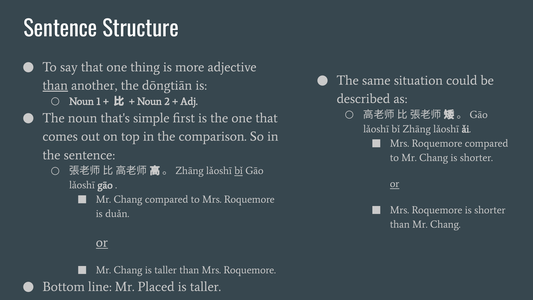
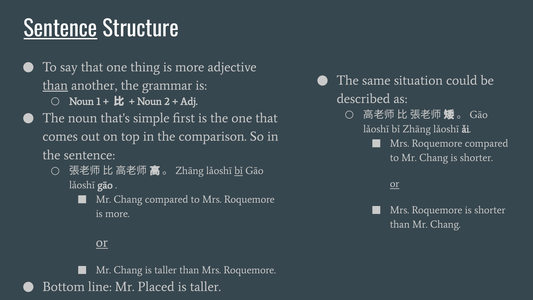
Sentence underline: none -> present (60, 29)
dōngtiān: dōngtiān -> grammar (167, 85)
duǎn: duǎn -> more (117, 214)
